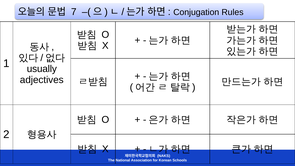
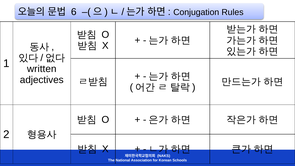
7: 7 -> 6 (74, 12)
usually: usually -> written (42, 69)
